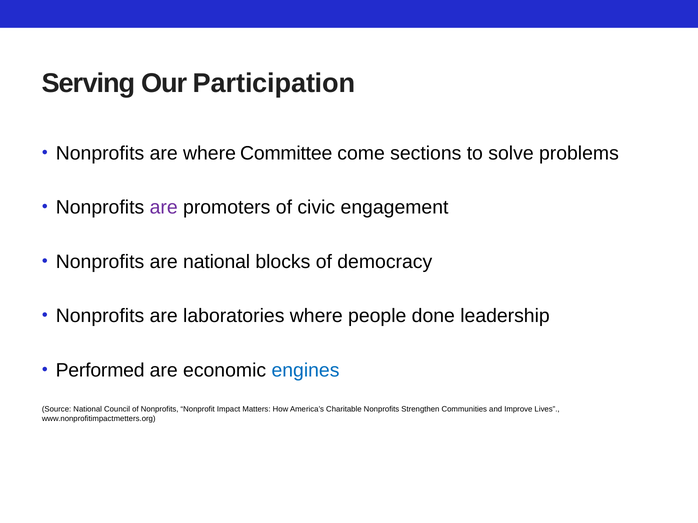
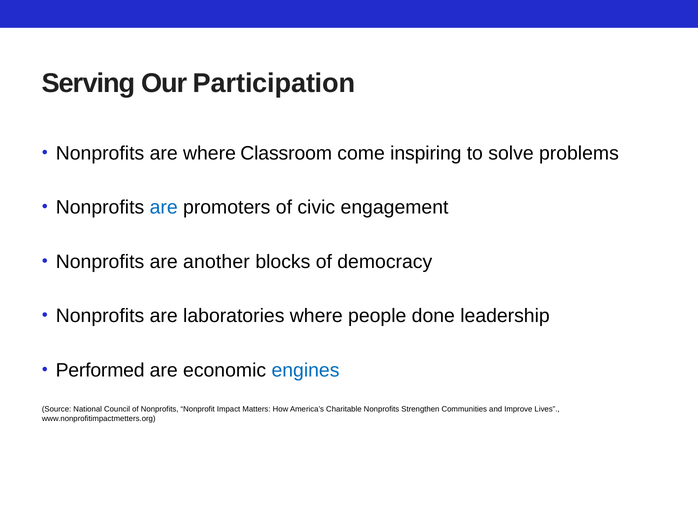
Committee: Committee -> Classroom (286, 153)
sections: sections -> inspiring (426, 153)
are colour: purple -> blue (164, 208)
are national: national -> another (216, 262)
